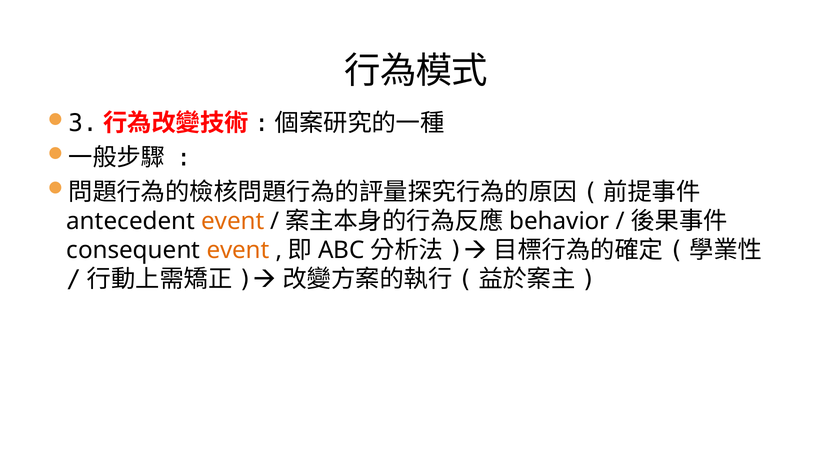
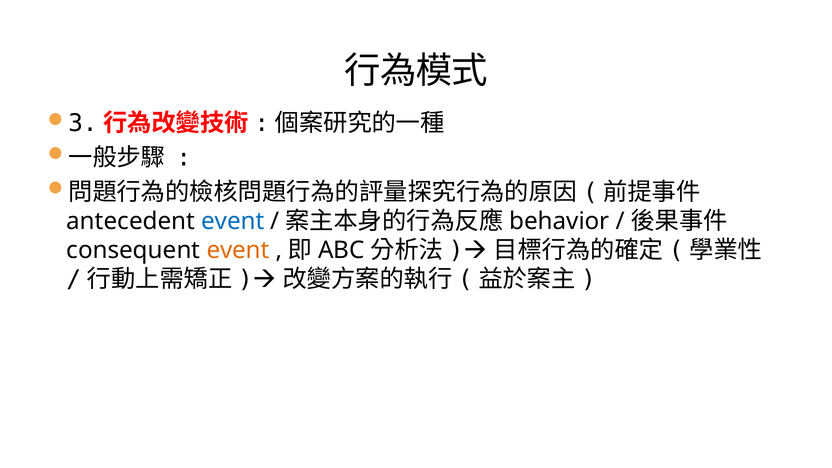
event colour: orange -> blue (233, 221)
